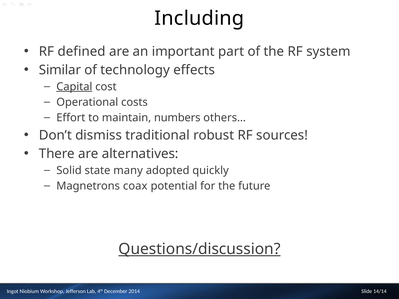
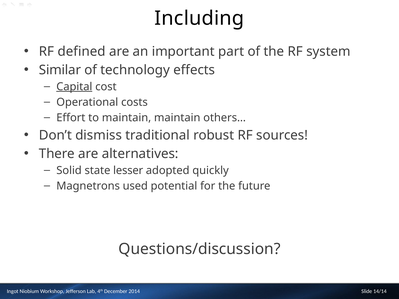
maintain numbers: numbers -> maintain (177, 118)
many: many -> lesser (128, 171)
coax: coax -> used (135, 186)
Questions/discussion underline: present -> none (199, 249)
